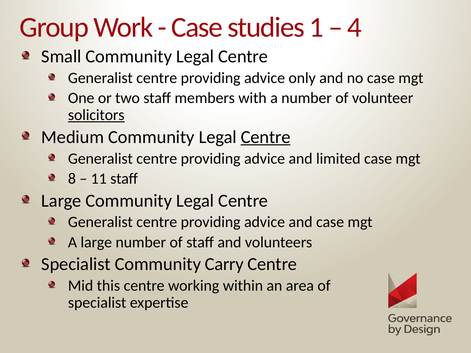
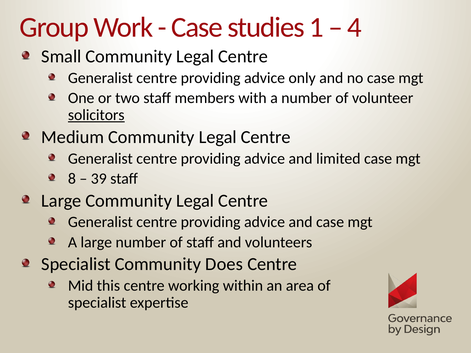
Centre underline: present -> none (266, 137)
11: 11 -> 39 (99, 179)
Carry: Carry -> Does (224, 264)
